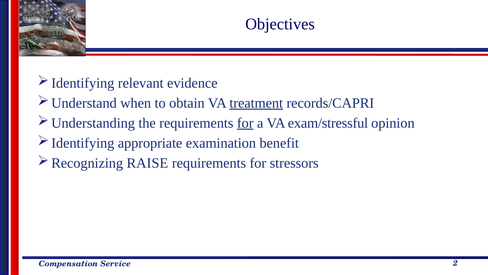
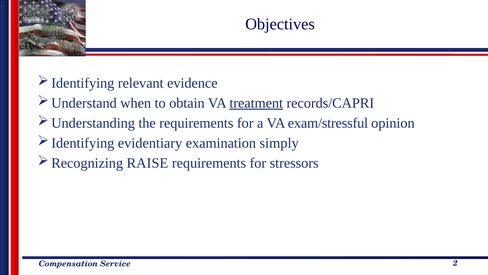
for underline: present -> none (245, 123)
appropriate: appropriate -> evidentiary (150, 143)
benefit: benefit -> simply (279, 143)
